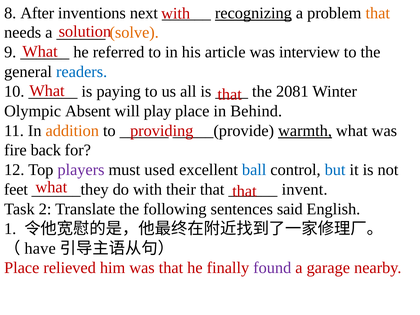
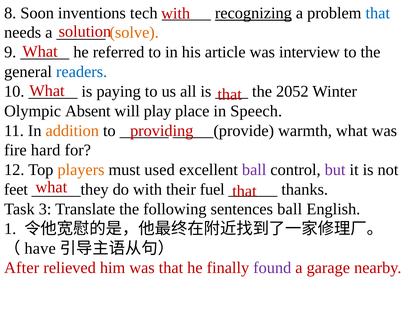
After: After -> Soon (37, 13)
next: next -> tech (144, 13)
that colour: orange -> blue (378, 13)
2081: 2081 -> 2052 (292, 91)
Behind: Behind -> Speech (256, 111)
warmth underline: present -> none (305, 131)
back: back -> hard (46, 150)
players colour: purple -> orange (81, 170)
ball colour: blue -> purple (254, 170)
but colour: blue -> purple (335, 170)
their that: that -> fuel (212, 189)
invent: invent -> thanks (305, 189)
2: 2 -> 3 (45, 209)
sentences said: said -> ball (290, 209)
Place: Place -> After (22, 268)
